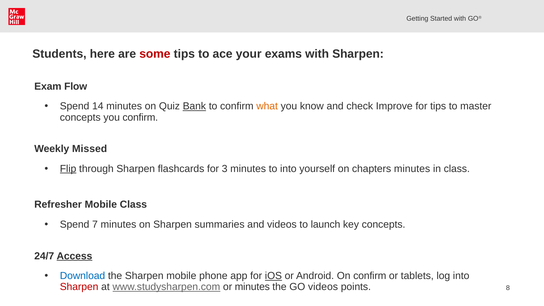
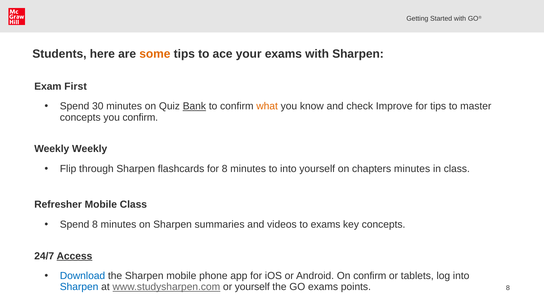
some colour: red -> orange (155, 54)
Flow: Flow -> First (76, 86)
14: 14 -> 30 (98, 106)
Weekly Missed: Missed -> Weekly (90, 149)
Flip underline: present -> none (68, 169)
for 3: 3 -> 8 (225, 169)
Spend 7: 7 -> 8 (95, 225)
to launch: launch -> exams (326, 225)
iOS underline: present -> none (273, 276)
Sharpen colour: red -> blue (79, 287)
or minutes: minutes -> yourself (252, 287)
GO videos: videos -> exams (323, 287)
